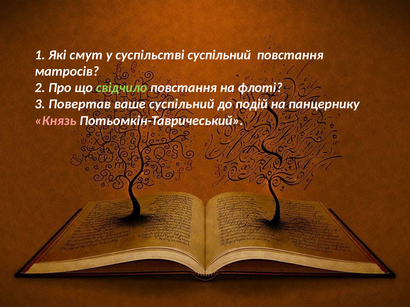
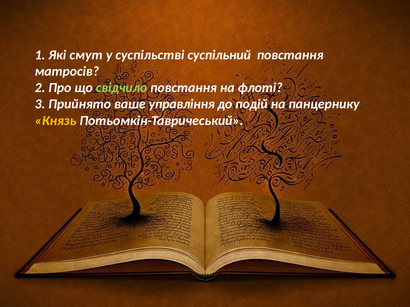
Повертав: Повертав -> Прийнято (80, 104)
ваше суспільний: суспільний -> управління (182, 104)
Князь colour: pink -> yellow (56, 121)
